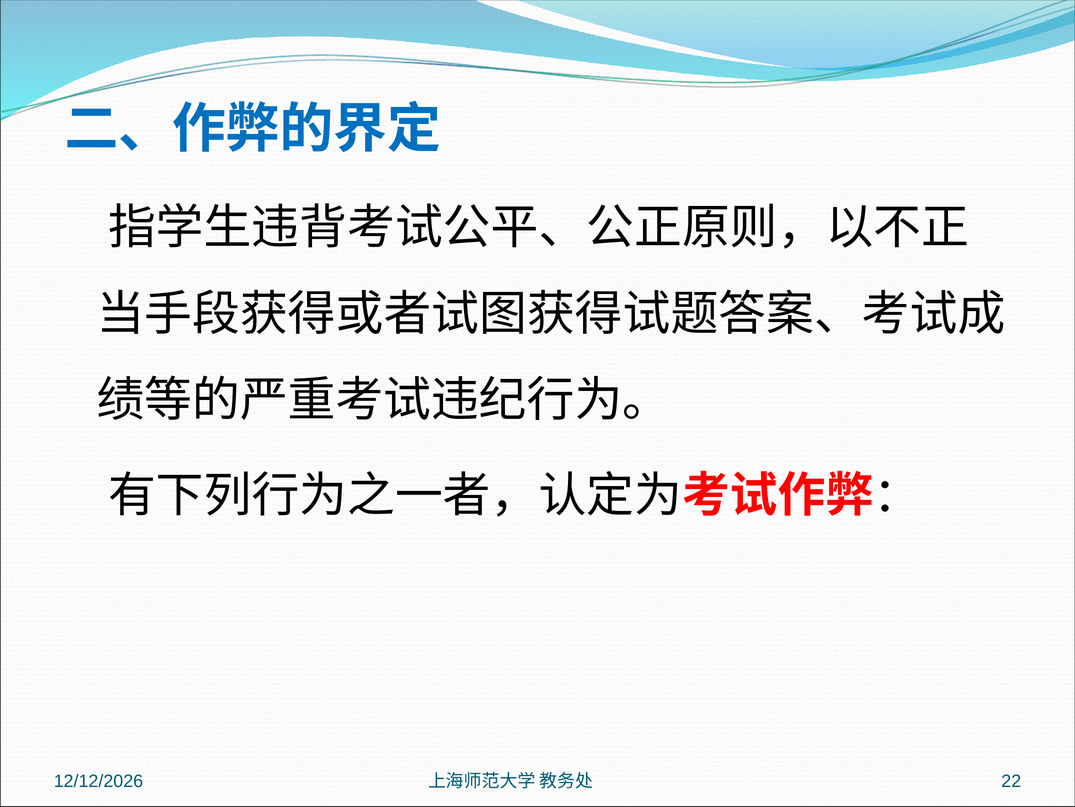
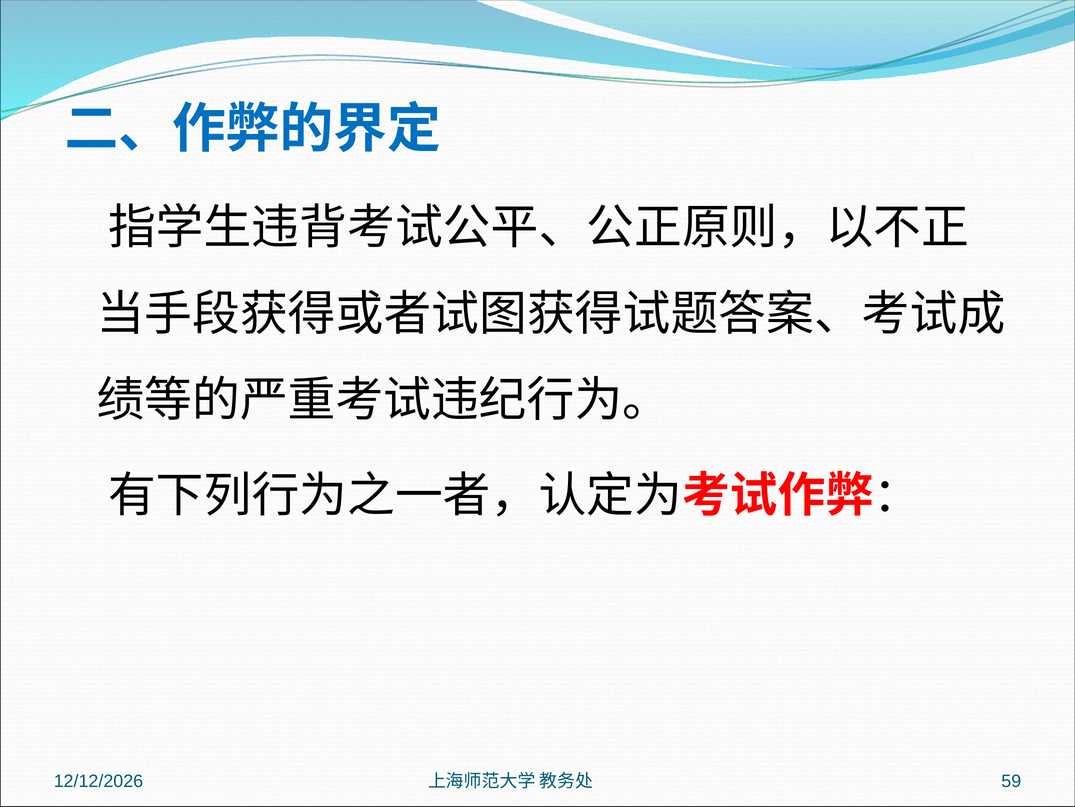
22: 22 -> 59 (1011, 781)
